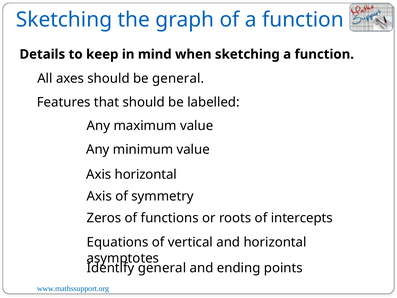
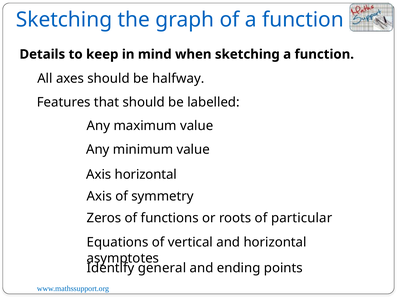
be general: general -> halfway (178, 78)
intercepts: intercepts -> particular (302, 218)
